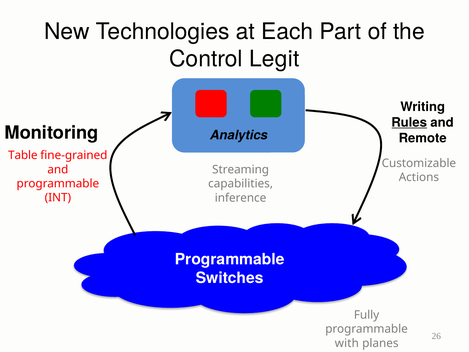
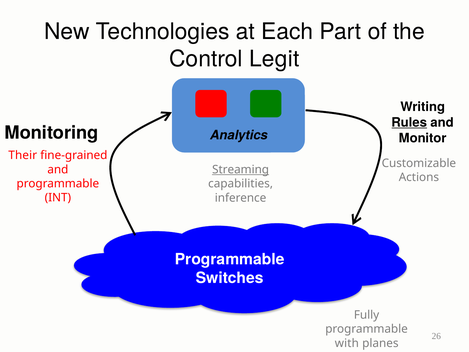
Remote: Remote -> Monitor (423, 138)
Table: Table -> Their (23, 155)
Streaming underline: none -> present (241, 170)
